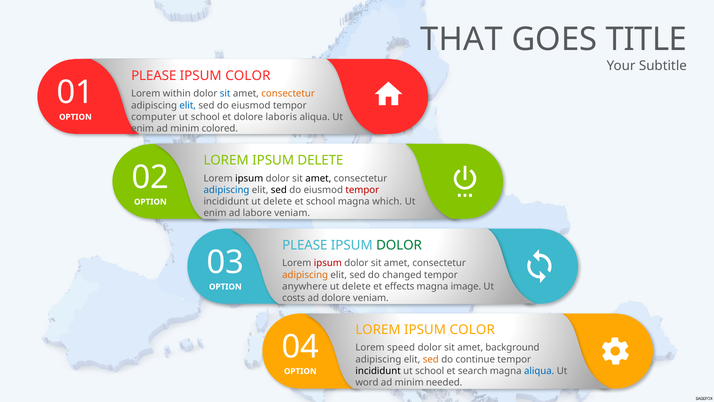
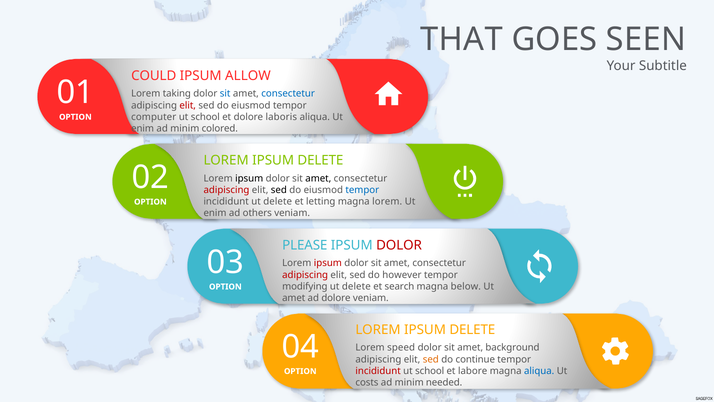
TITLE: TITLE -> SEEN (646, 40)
PLEASE: PLEASE -> COULD (154, 76)
COLOR: COLOR -> ALLOW (248, 76)
within: within -> taking (177, 94)
consectetur colour: orange -> blue (288, 94)
elit colour: blue -> red (188, 105)
adipiscing colour: blue -> red (227, 190)
tempor colour: red -> blue (362, 190)
et school: school -> letting (321, 201)
magna which: which -> lorem (387, 201)
labore: labore -> others (257, 213)
DOLOR colour: green -> red (399, 245)
adipiscing colour: orange -> red (305, 275)
changed: changed -> however (402, 275)
anywhere: anywhere -> modifying (305, 286)
effects: effects -> search (399, 286)
image: image -> below (466, 286)
costs: costs -> amet (294, 298)
COLOR: COLOR -> DELETE (472, 330)
incididunt colour: black -> red (378, 371)
search: search -> labore (473, 371)
word: word -> costs (367, 382)
